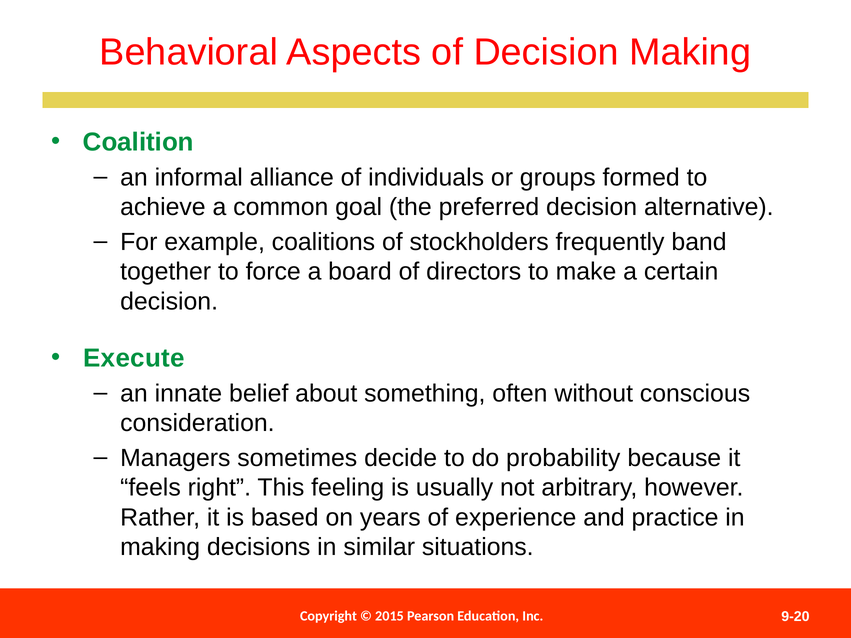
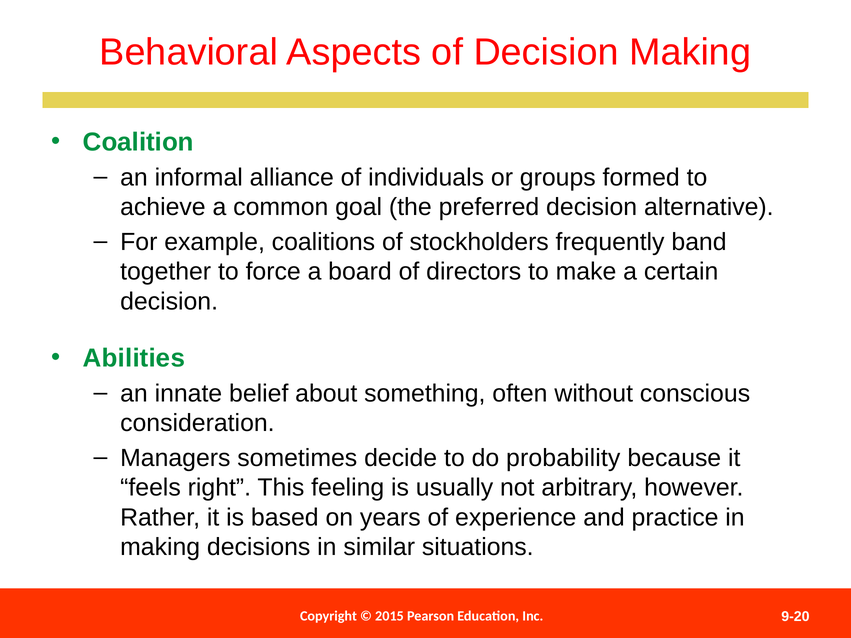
Execute: Execute -> Abilities (134, 358)
